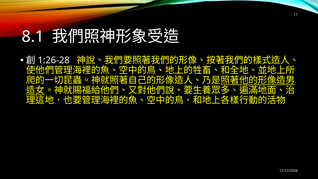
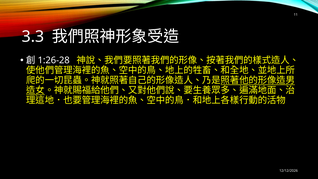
8.1: 8.1 -> 3.3 (33, 37)
